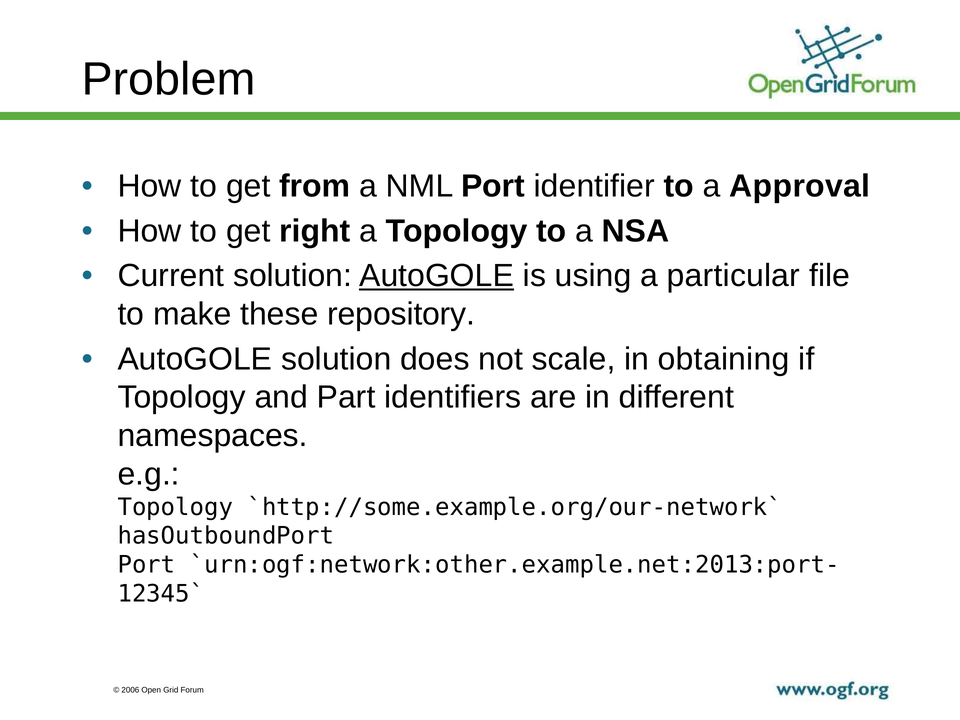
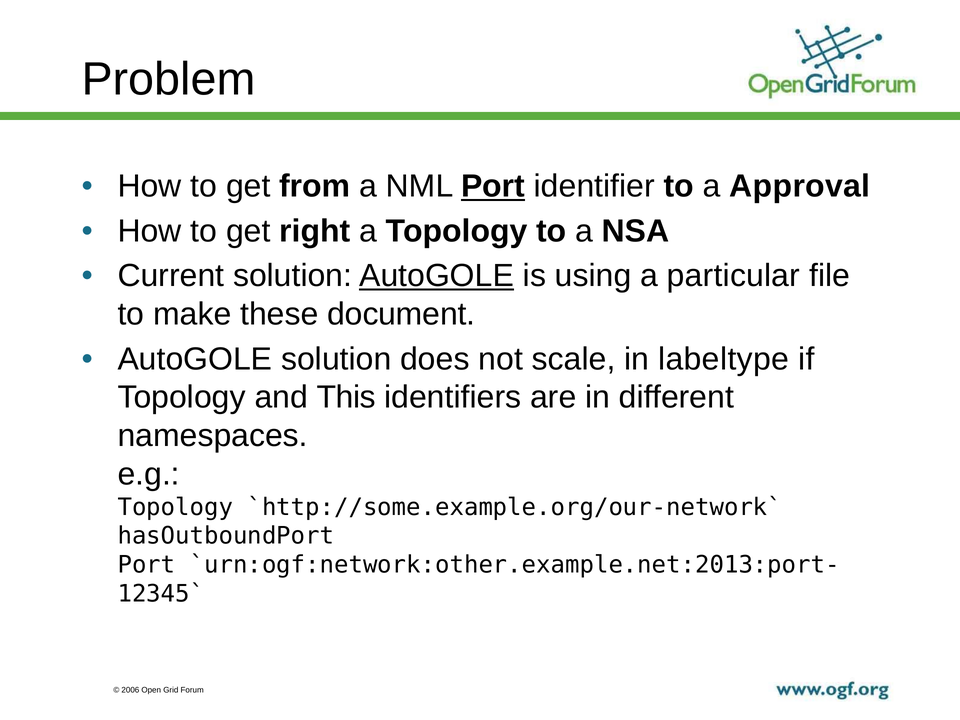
Port underline: none -> present (493, 186)
repository: repository -> document (401, 314)
obtaining: obtaining -> labeltype (724, 359)
Part: Part -> This (346, 397)
